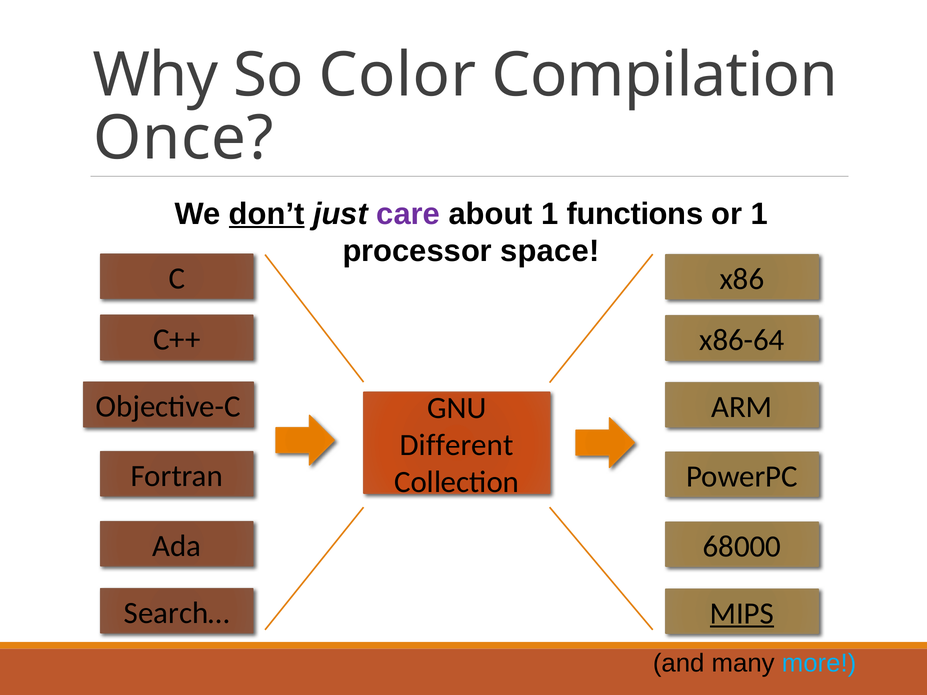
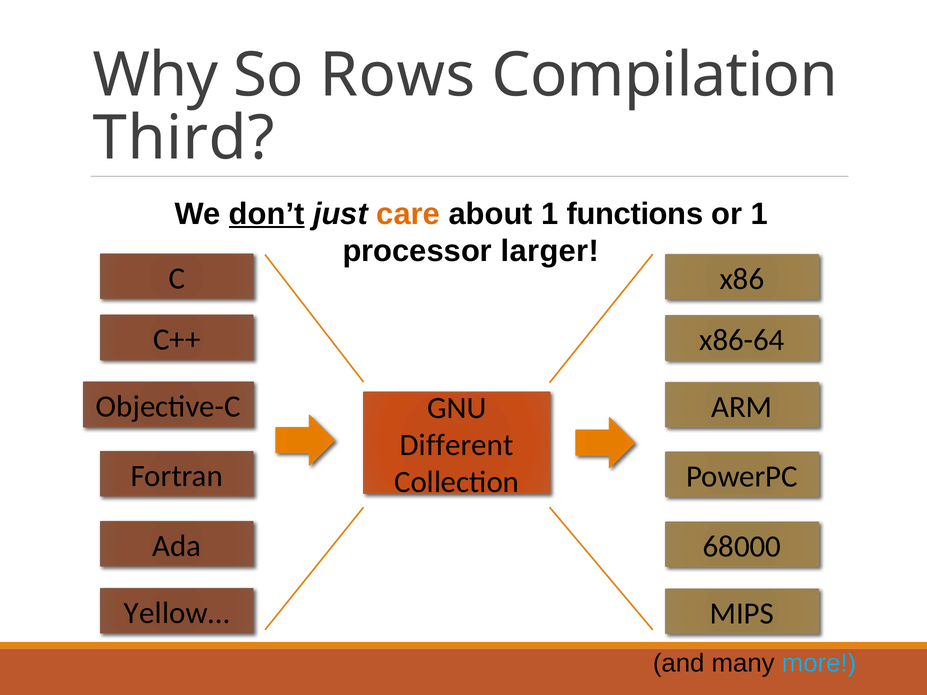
Color: Color -> Rows (398, 75)
Once: Once -> Third (184, 138)
care colour: purple -> orange (408, 214)
space: space -> larger (550, 251)
Search…: Search… -> Yellow… (177, 613)
MIPS underline: present -> none (742, 614)
